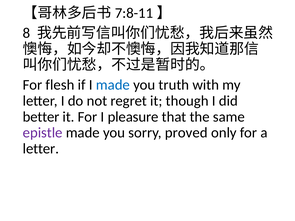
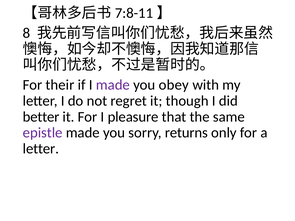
flesh: flesh -> their (60, 85)
made colour: blue -> purple (113, 85)
truth: truth -> obey (174, 85)
proved: proved -> returns (186, 133)
